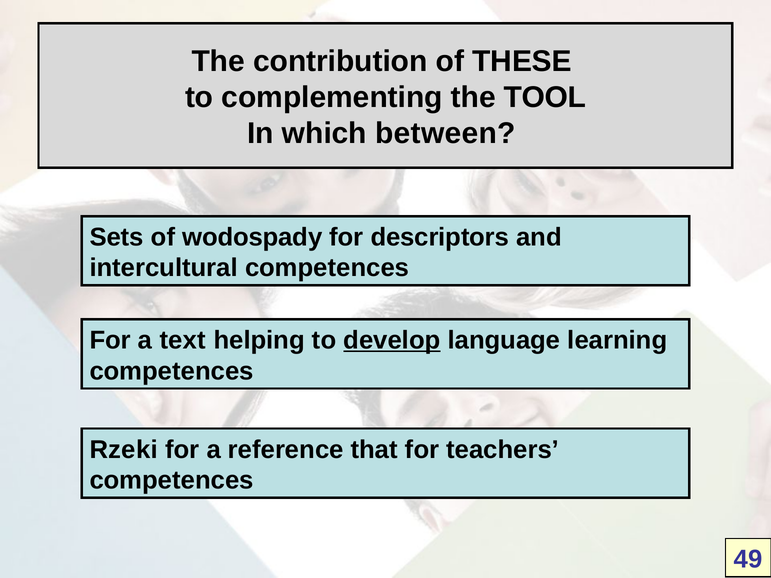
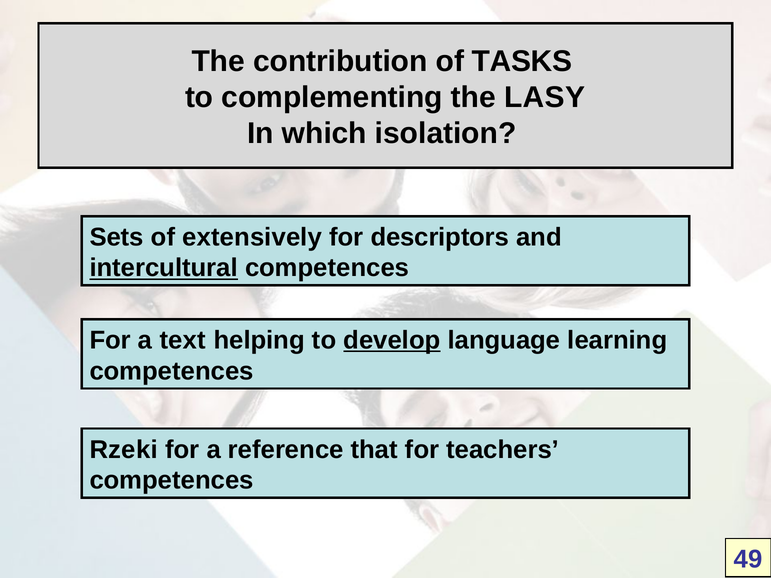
THESE: THESE -> TASKS (522, 62)
TOOL: TOOL -> LASY (545, 98)
between: between -> isolation (446, 134)
wodospady: wodospady -> extensively (252, 237)
intercultural underline: none -> present (164, 268)
